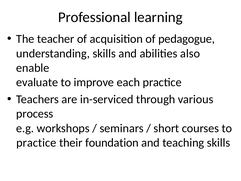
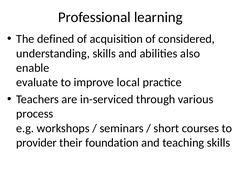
teacher: teacher -> defined (56, 39)
pedagogue: pedagogue -> considered (187, 39)
each: each -> local (128, 82)
practice: practice -> provider (36, 143)
